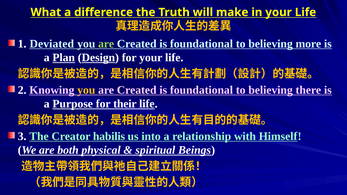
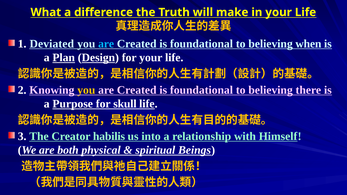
are colour: light green -> light blue (106, 44)
more: more -> when (308, 44)
their: their -> skull (125, 104)
